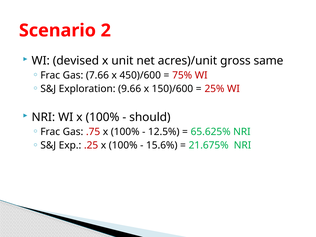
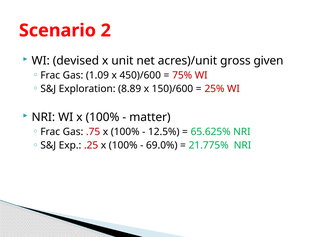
same: same -> given (268, 61)
7.66: 7.66 -> 1.09 (97, 75)
9.66: 9.66 -> 8.89 (130, 89)
should: should -> matter (150, 117)
15.6%: 15.6% -> 69.0% (162, 145)
21.675%: 21.675% -> 21.775% (209, 145)
